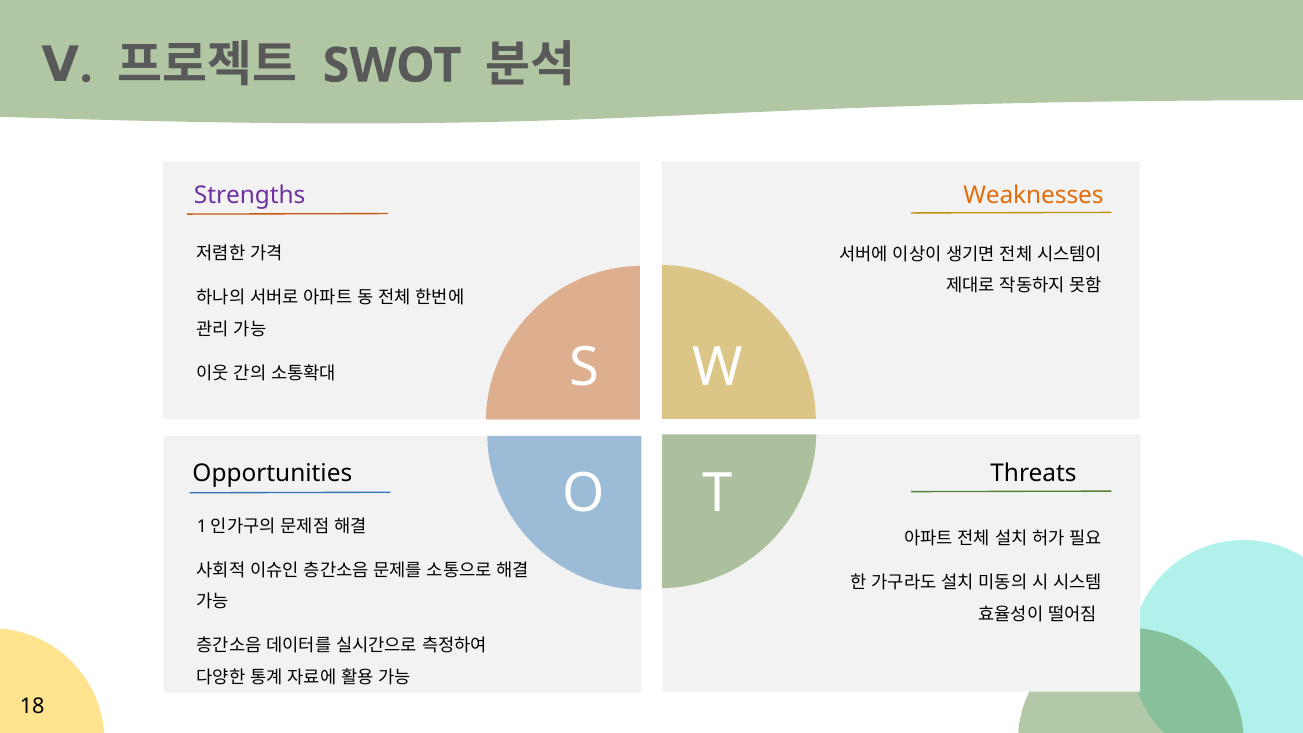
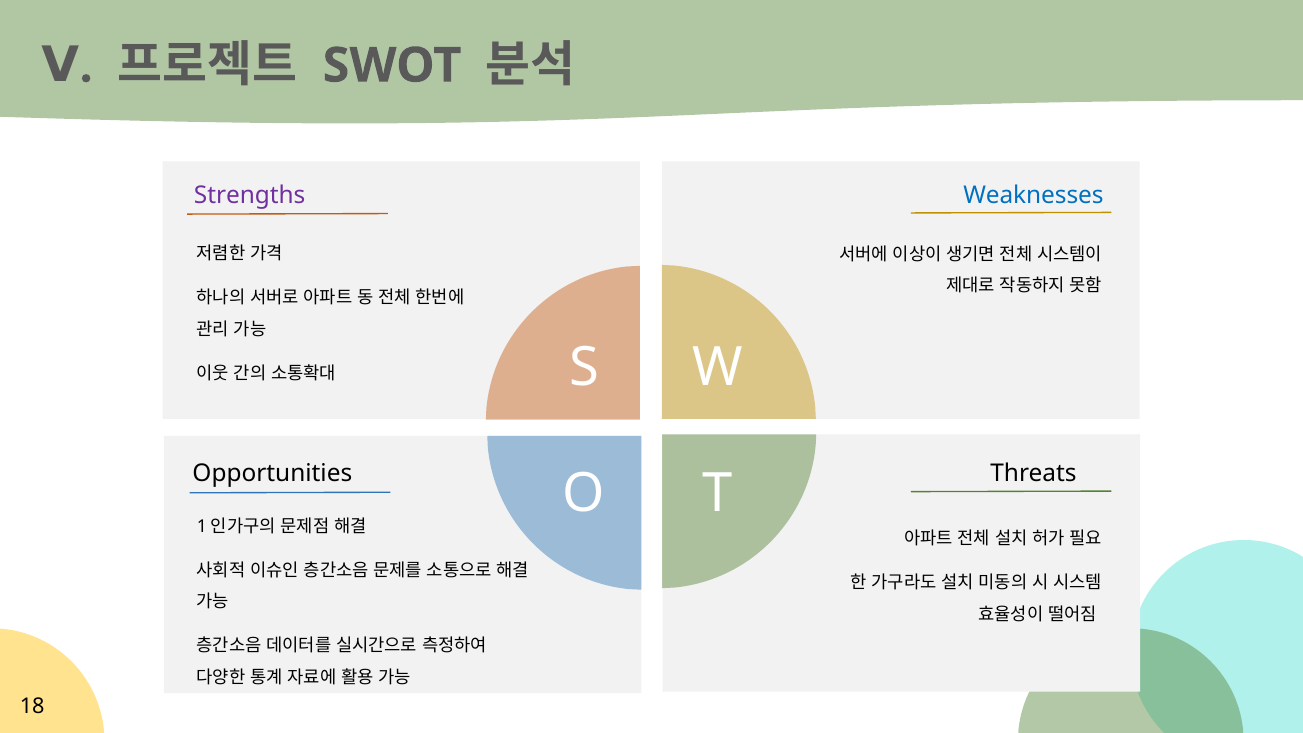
Weaknesses colour: orange -> blue (1033, 195)
